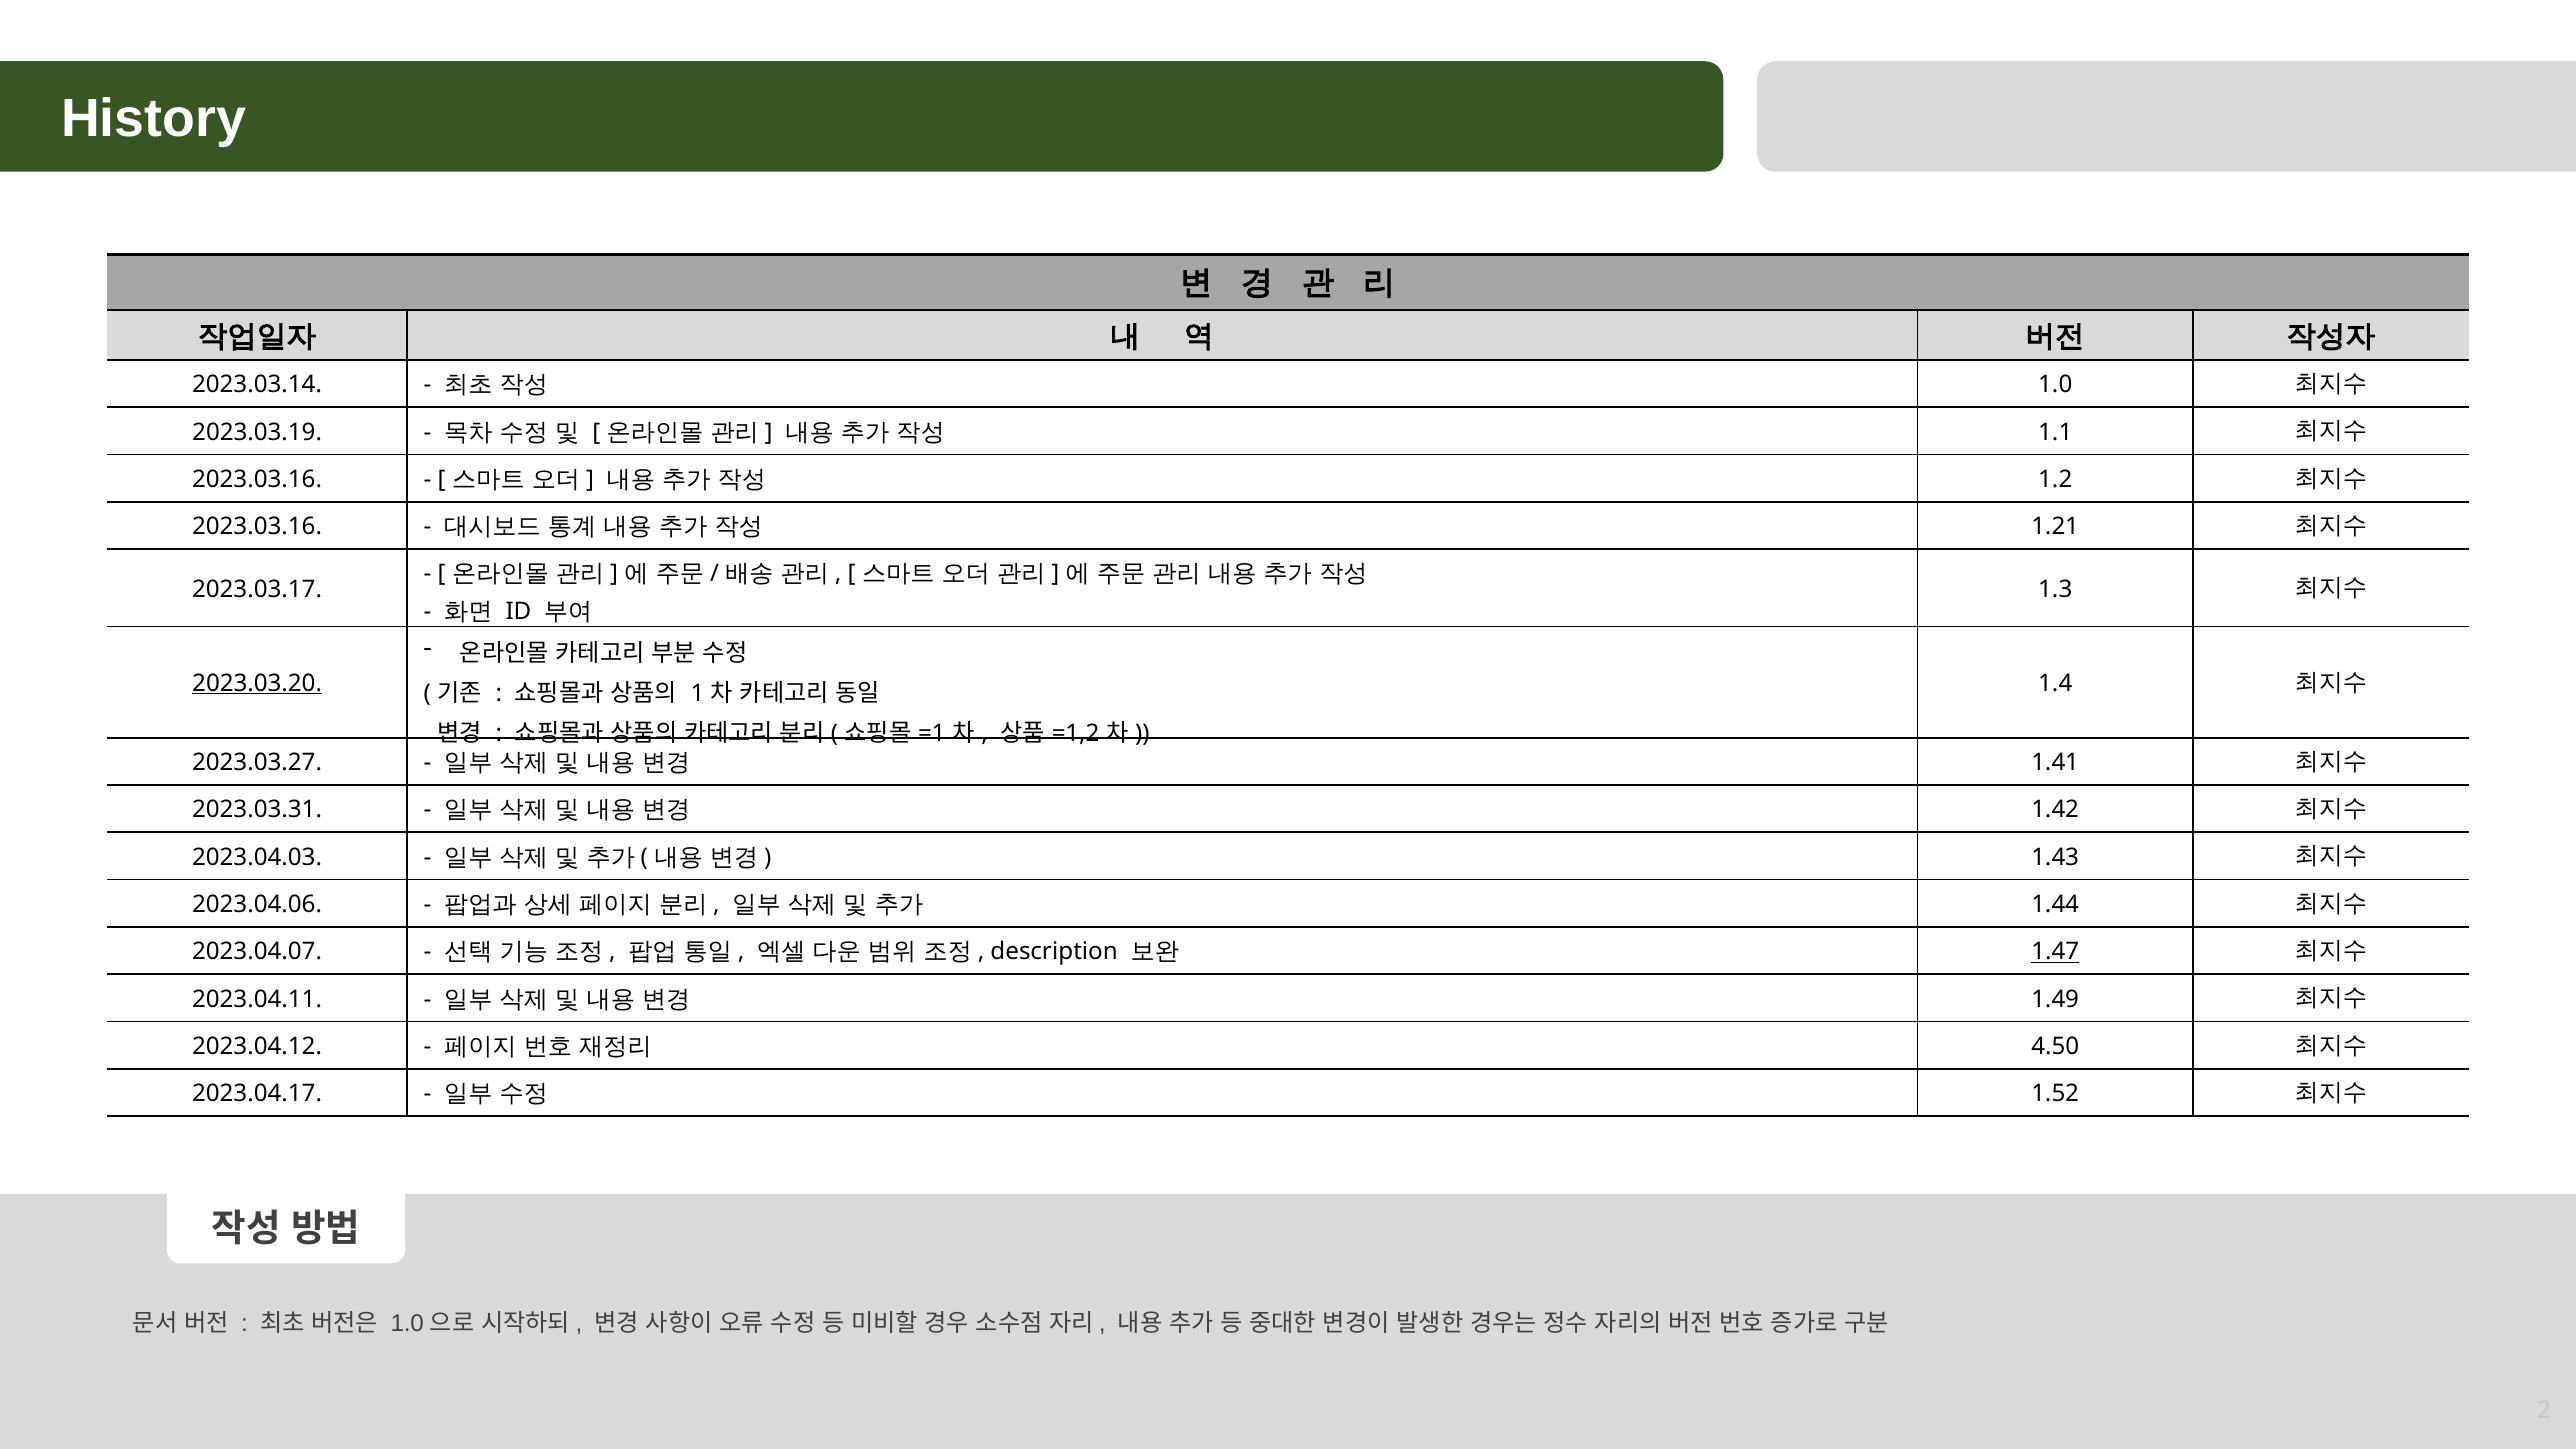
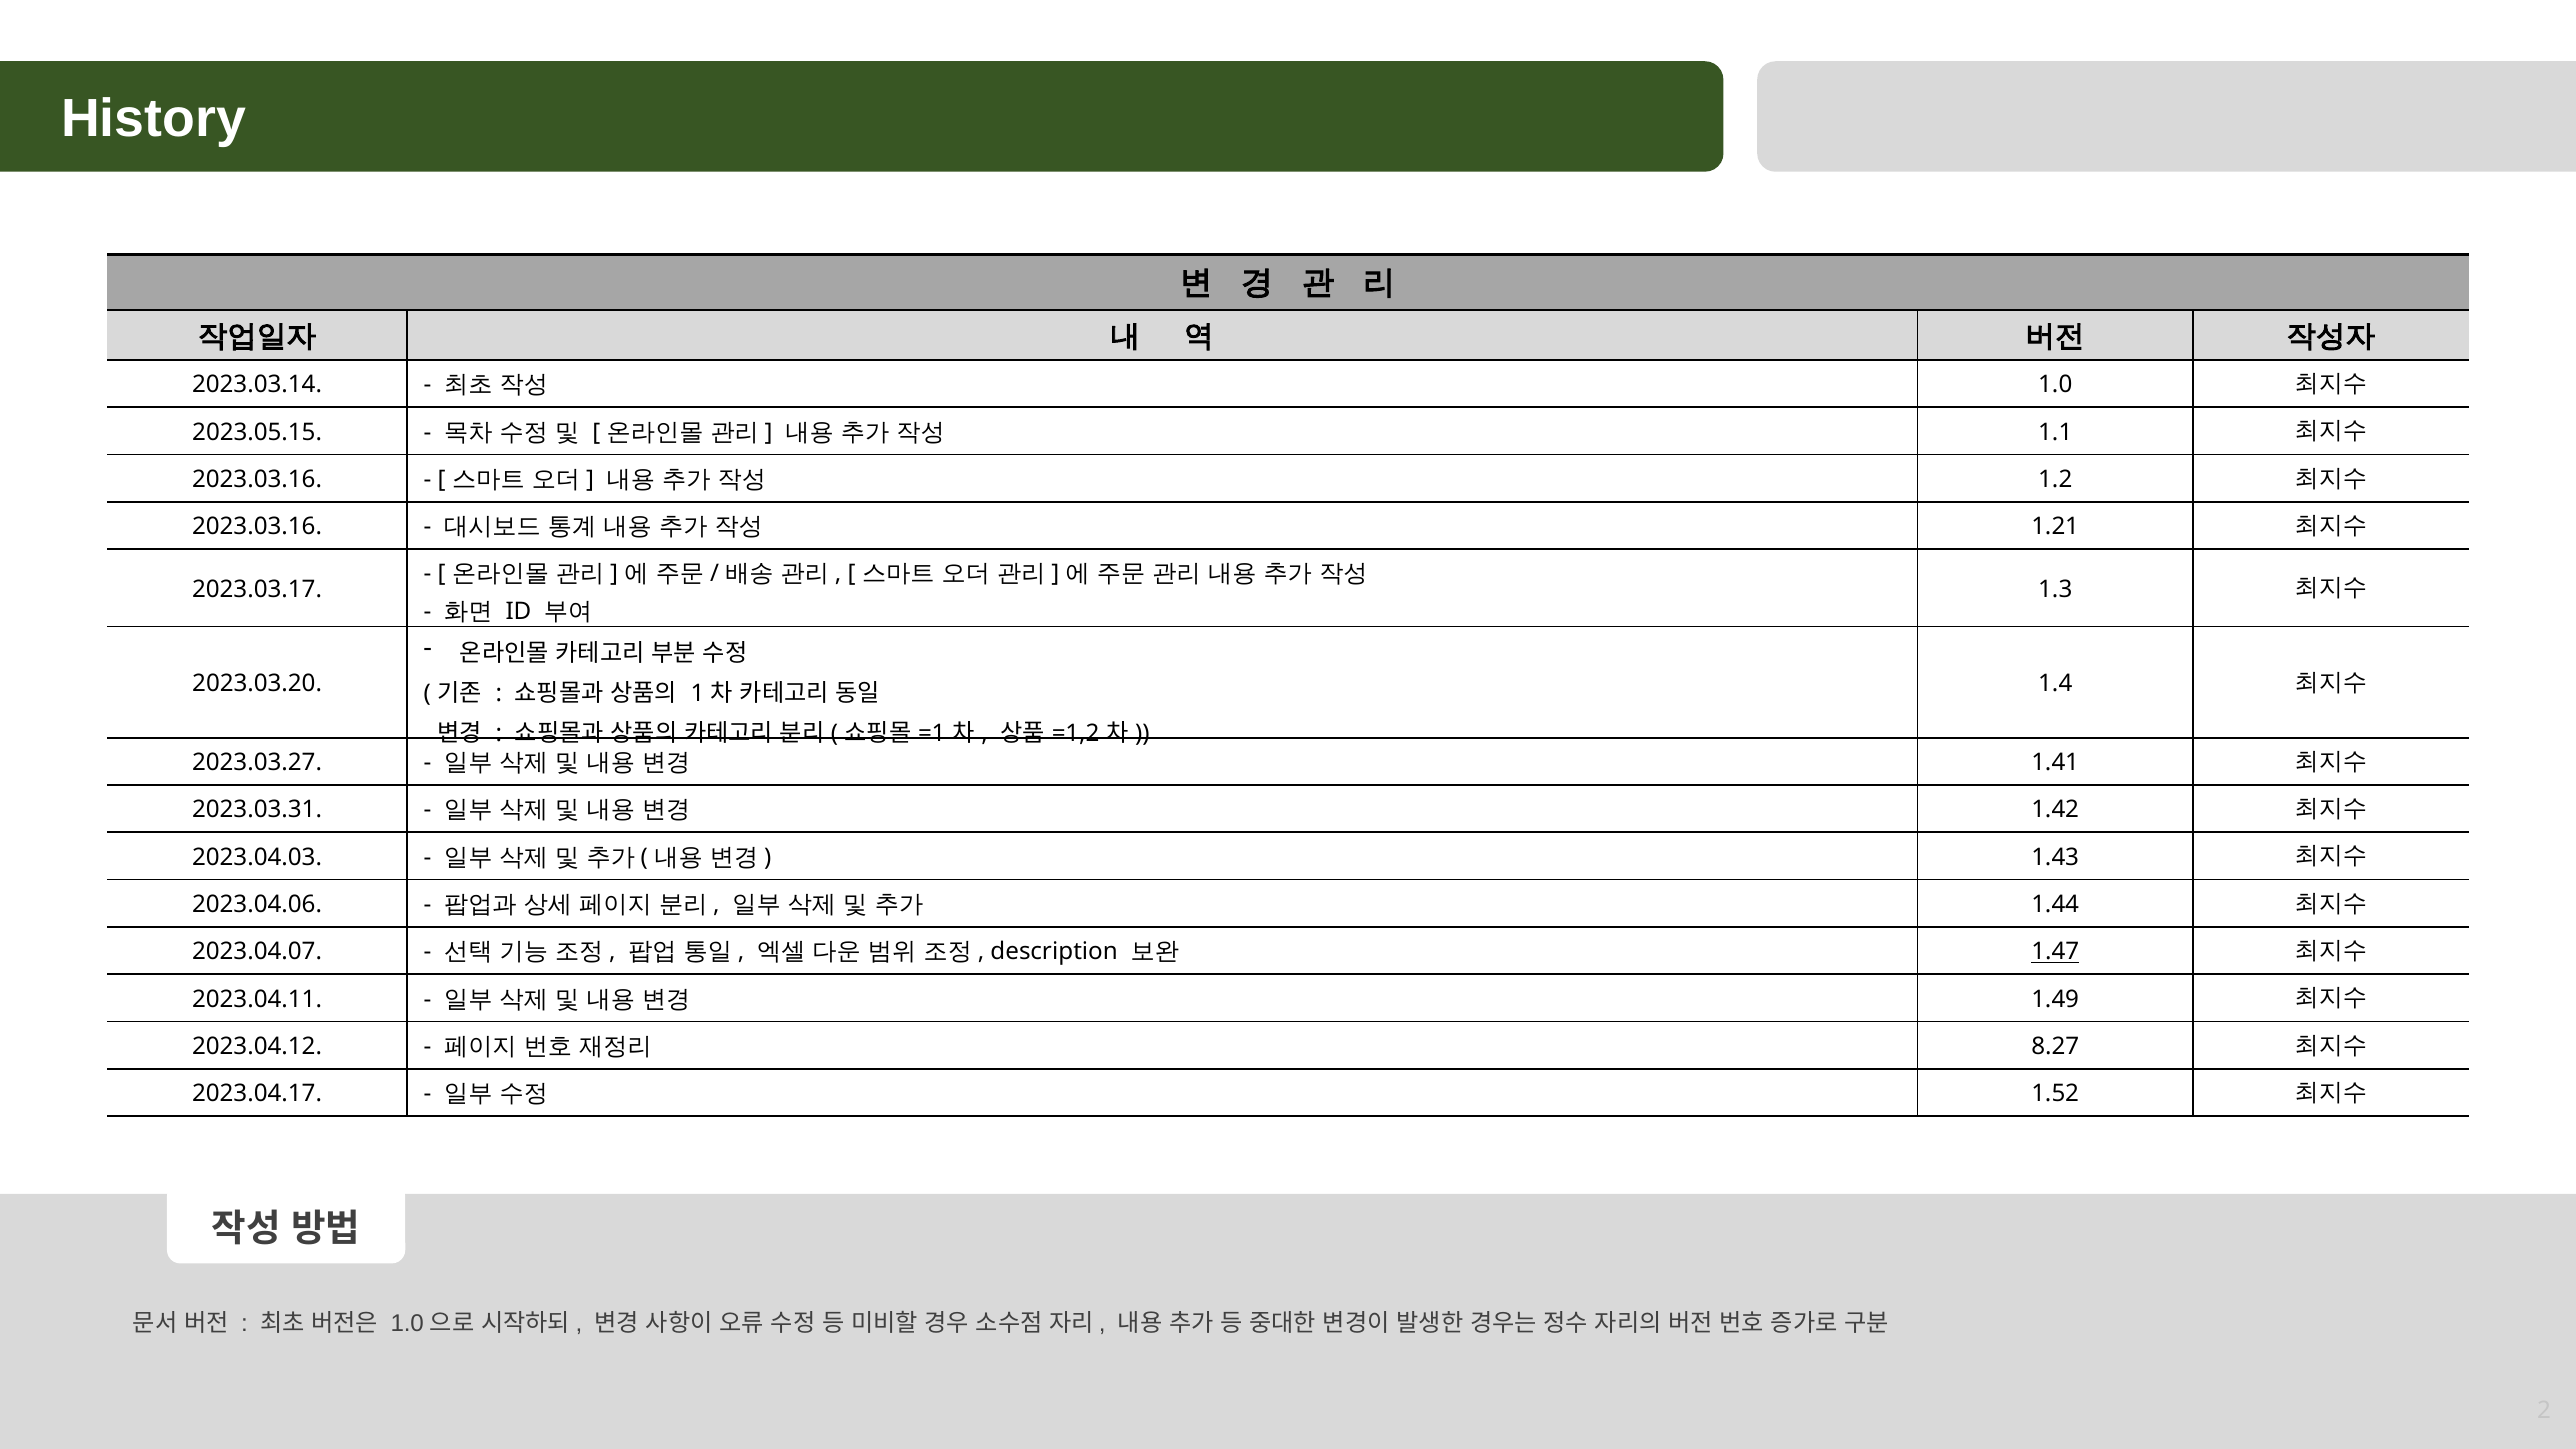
2023.03.19: 2023.03.19 -> 2023.05.15 (257, 432)
2023.03.20 underline: present -> none (257, 683)
4.50: 4.50 -> 8.27 (2055, 1047)
